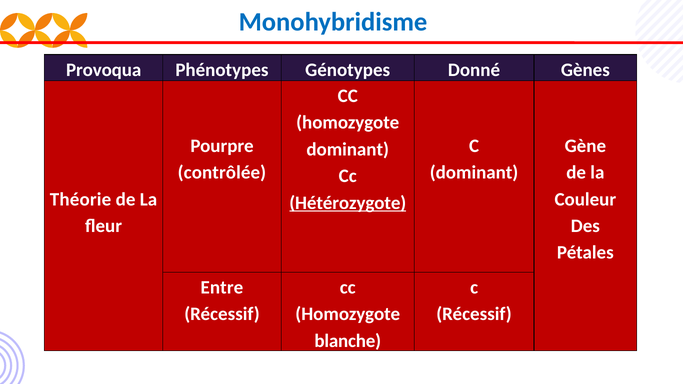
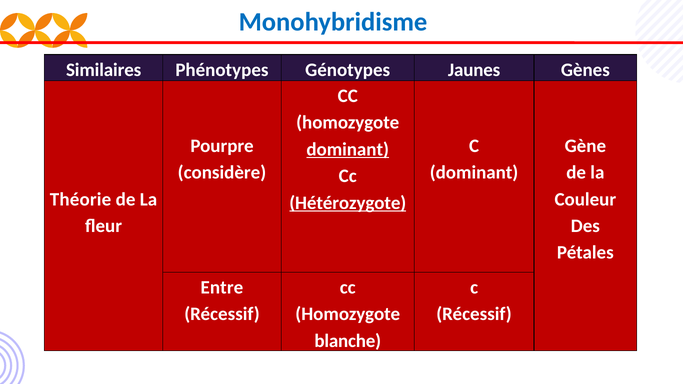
Provoqua: Provoqua -> Similaires (104, 70)
Donné: Donné -> Jaunes (474, 70)
dominant underline: none -> present (348, 149)
contrôlée: contrôlée -> considère (222, 173)
